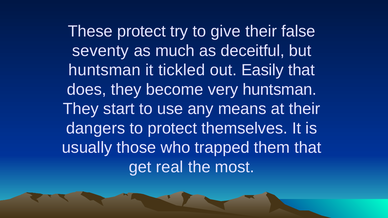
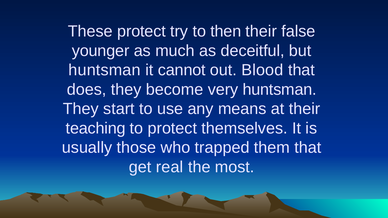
give: give -> then (226, 31)
seventy: seventy -> younger (101, 51)
tickled: tickled -> cannot (182, 70)
Easily: Easily -> Blood (262, 70)
dangers: dangers -> teaching (96, 128)
